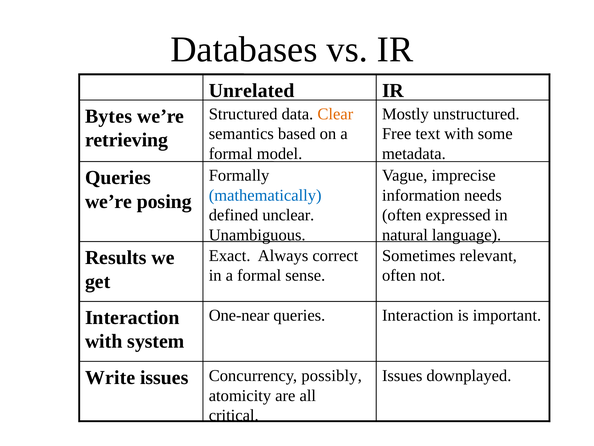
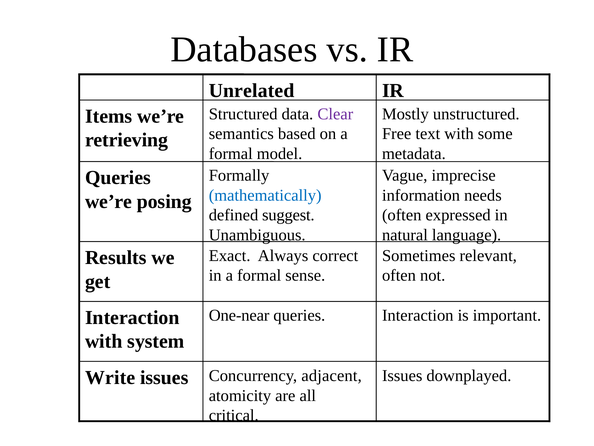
Clear colour: orange -> purple (335, 114)
Bytes: Bytes -> Items (109, 116)
unclear: unclear -> suggest (288, 215)
possibly: possibly -> adjacent (332, 375)
